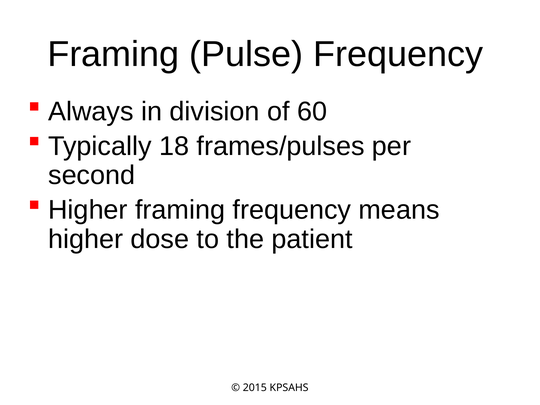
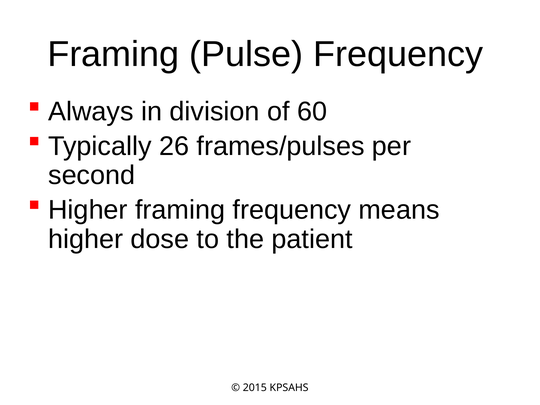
18: 18 -> 26 (174, 146)
